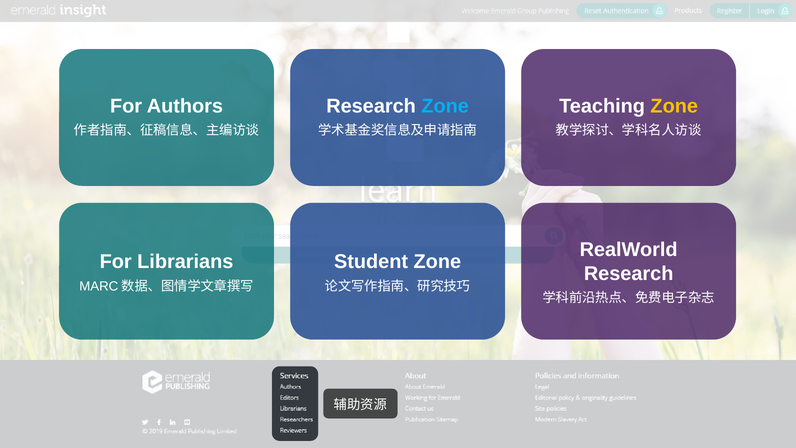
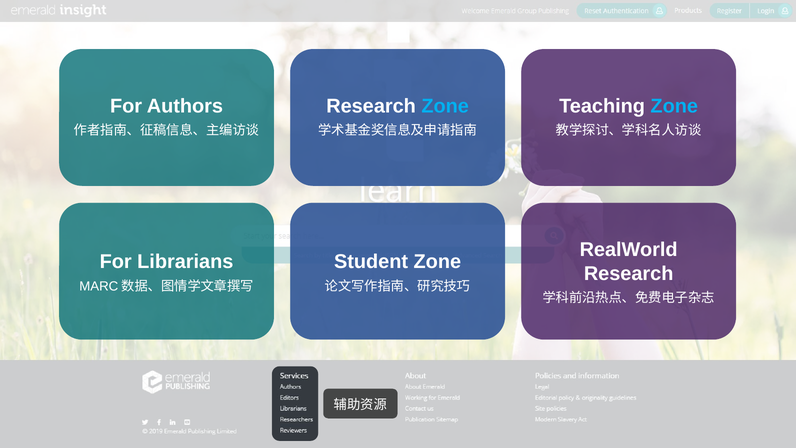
Zone colour: yellow -> light blue (674, 106)
